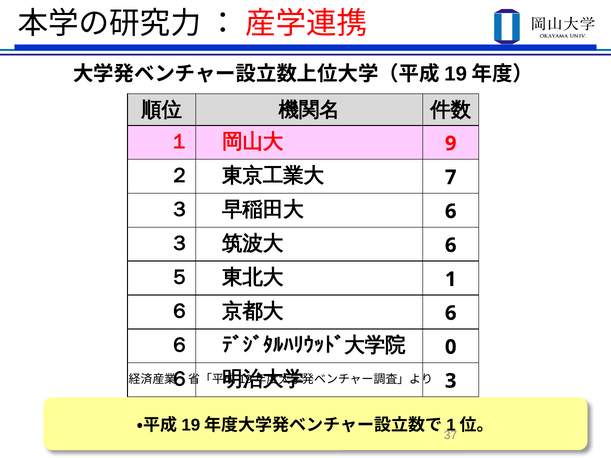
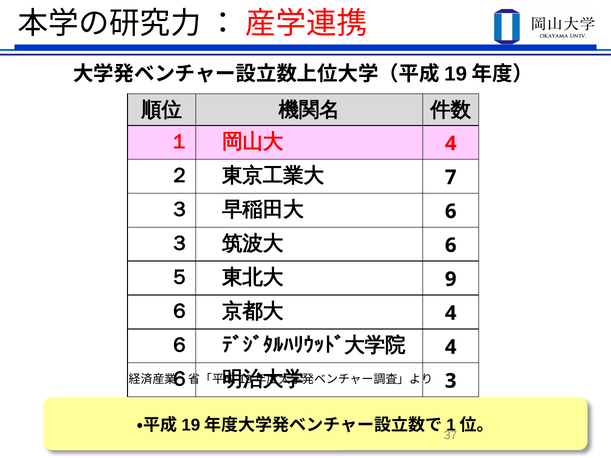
9: 9 -> 4 (451, 144)
1: 1 -> 9 (451, 279)
6: 6 -> 4 (451, 313)
0: 0 -> 4 (451, 347)
